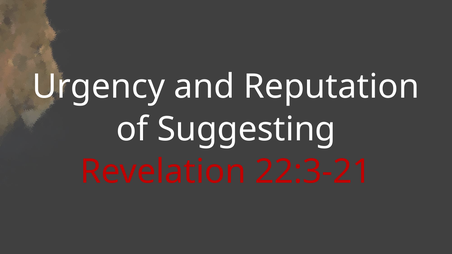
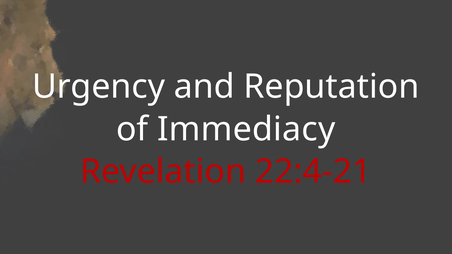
Suggesting: Suggesting -> Immediacy (246, 129)
22:3-21: 22:3-21 -> 22:4-21 (313, 172)
